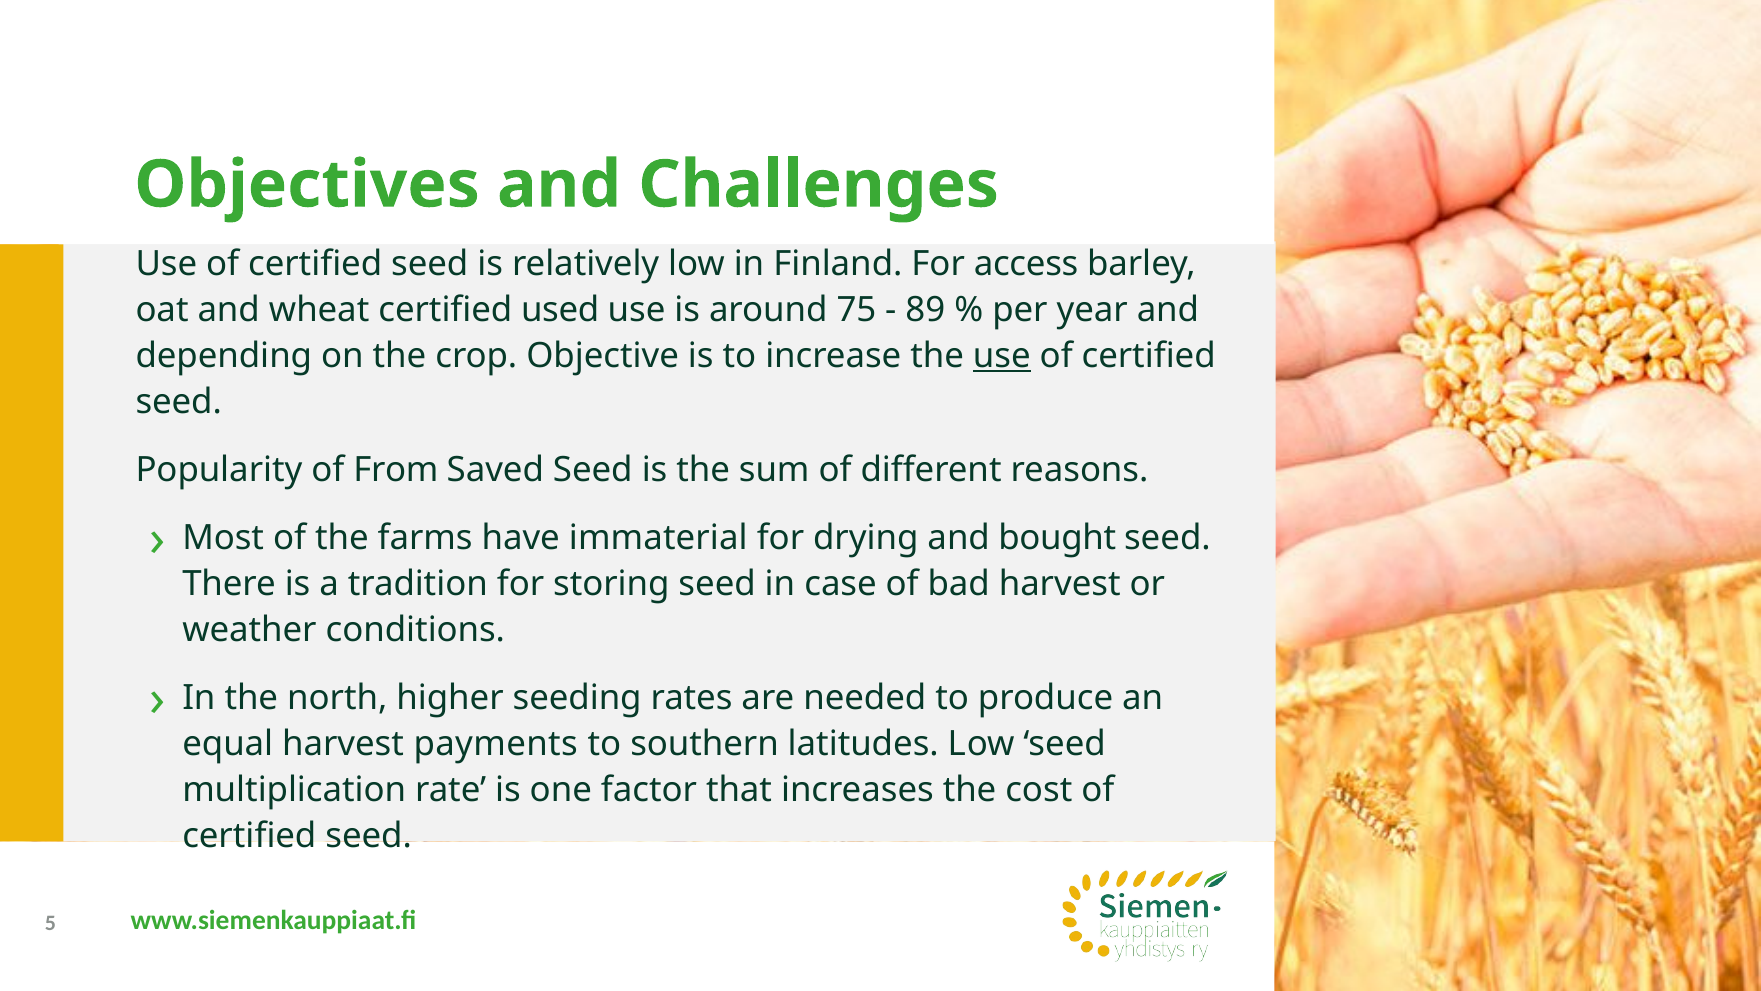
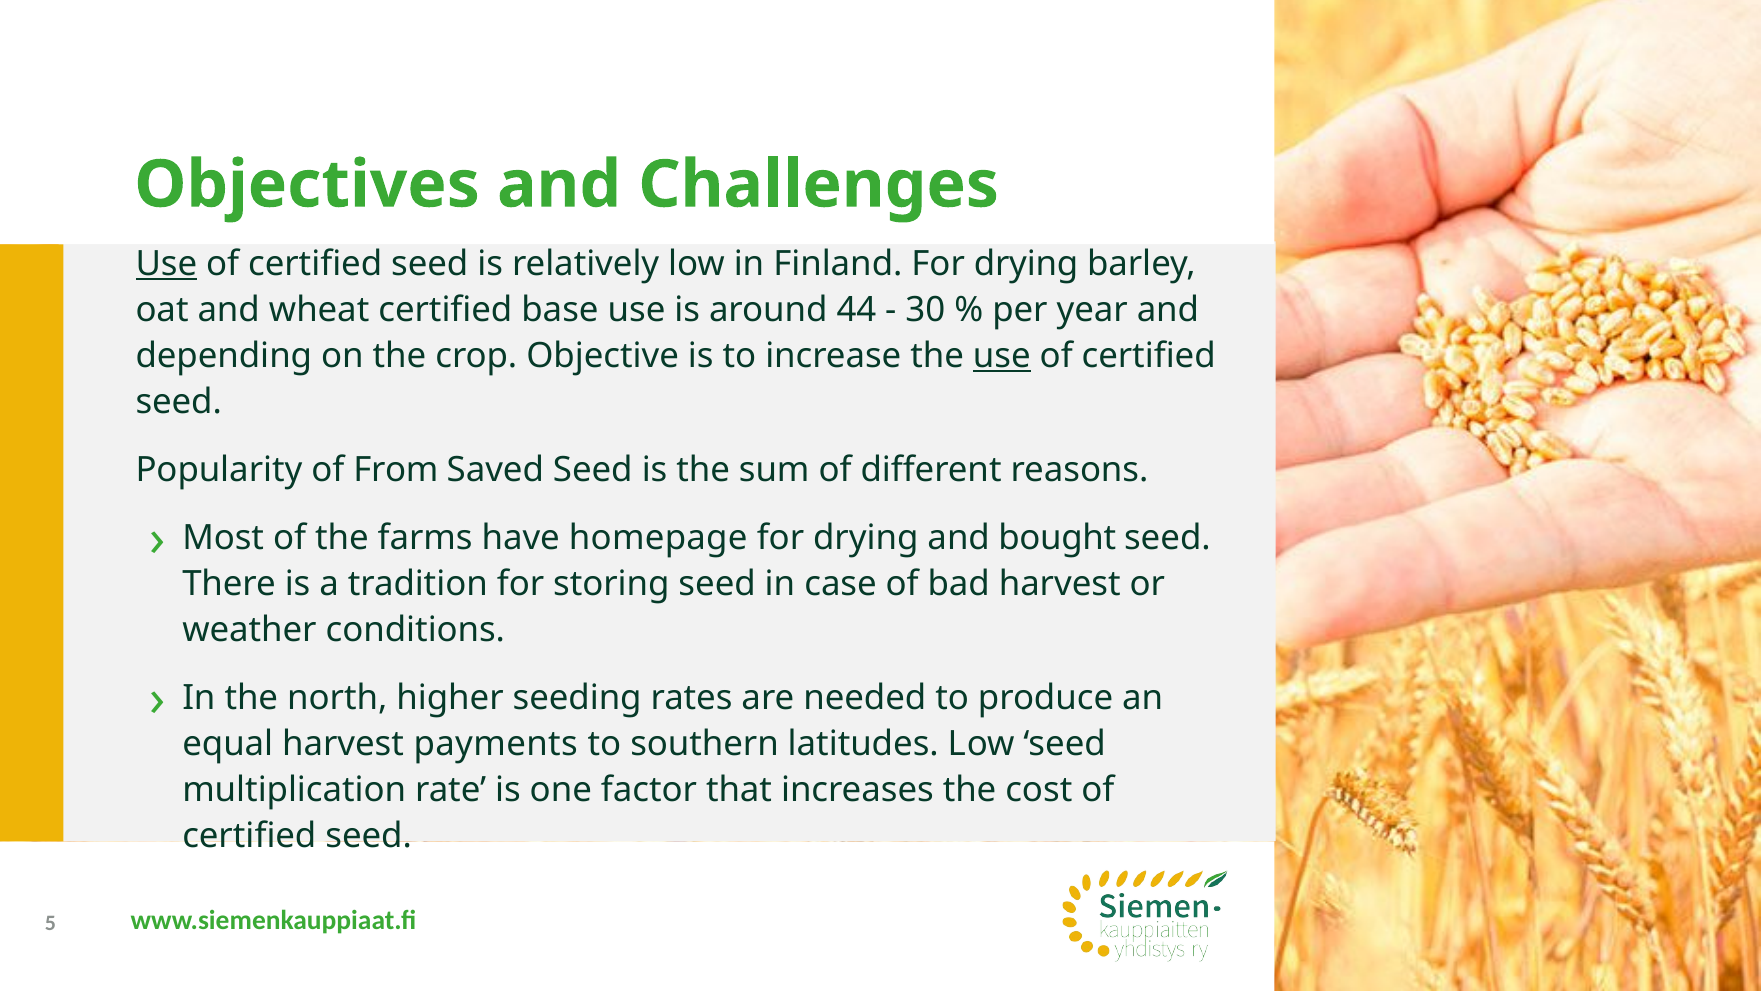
Use underline: none -> present (166, 264)
Finland For access: access -> drying (1026, 264)
used: used -> base (560, 310)
75: 75 -> 44 (857, 310)
89: 89 -> 30 (925, 310)
immaterial: immaterial -> homepage (658, 538)
